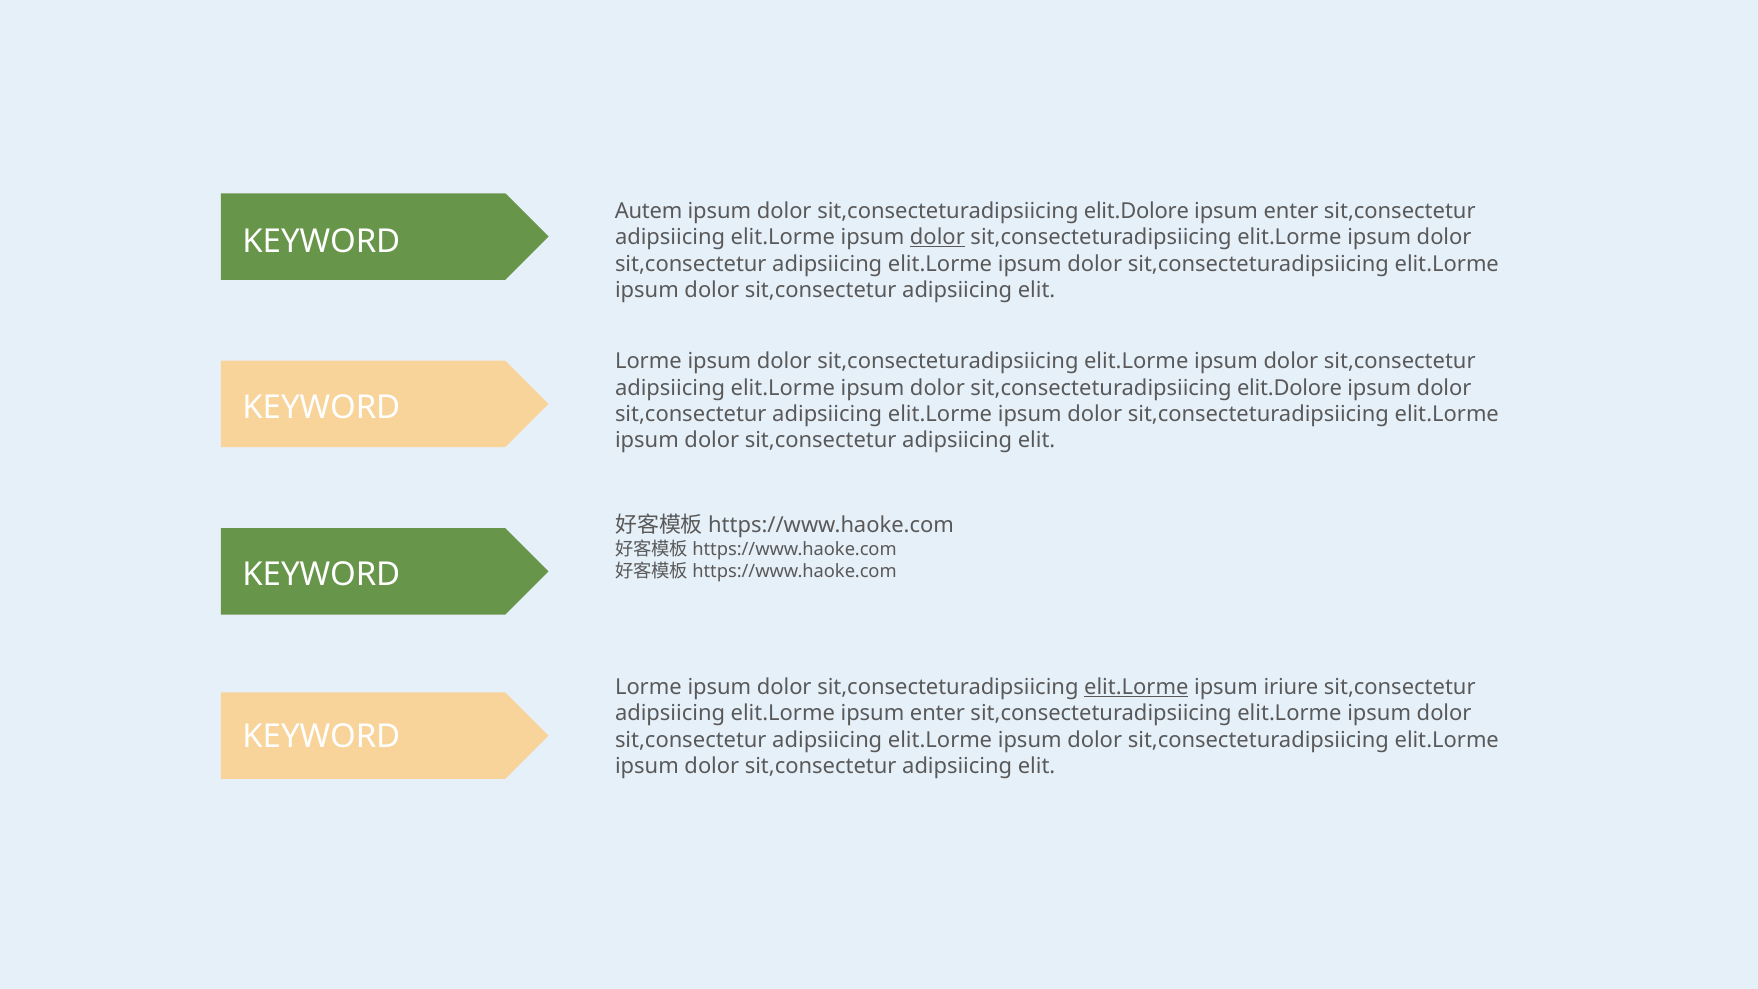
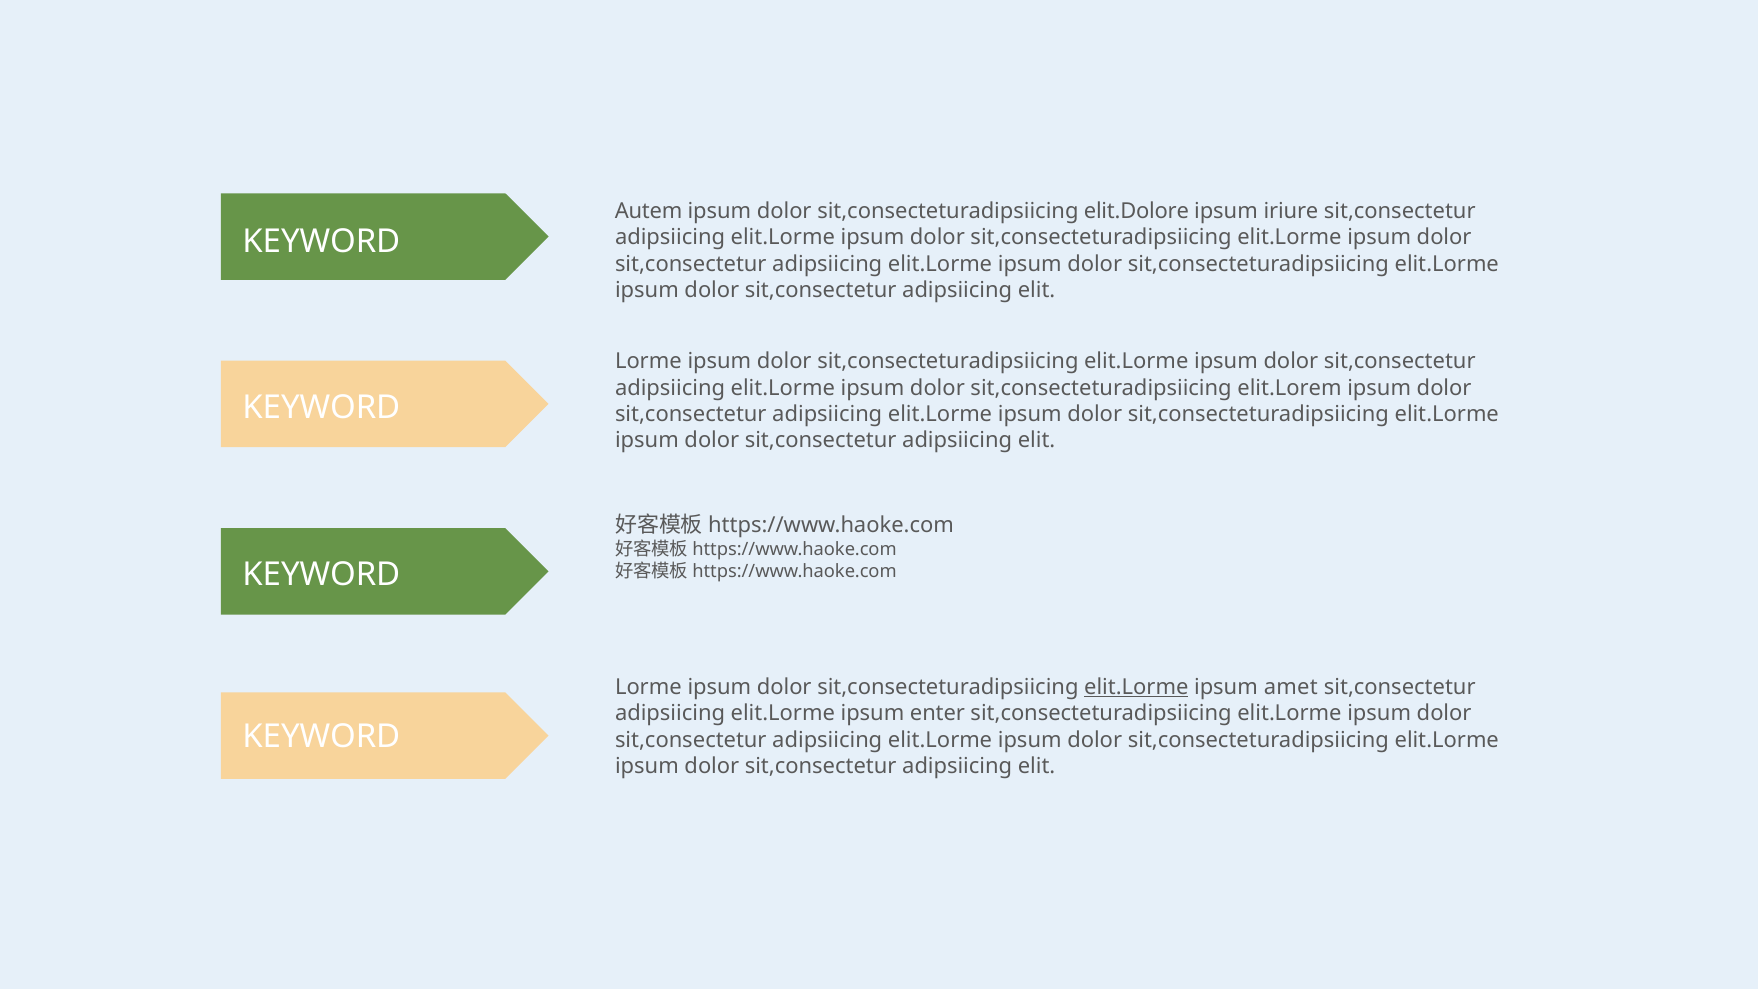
enter: enter -> iriure (1291, 211)
dolor underline: present -> none (937, 237)
elit.Dolore: elit.Dolore -> elit.Lorem (1290, 388)
iriure: iriure -> amet (1291, 687)
